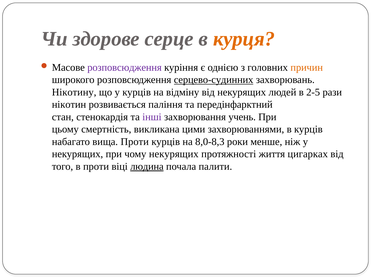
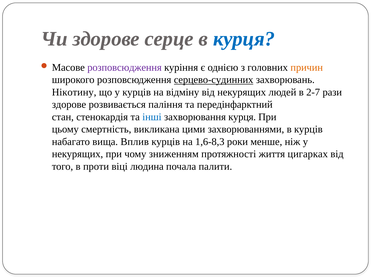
курця colour: orange -> blue (244, 39)
2-5: 2-5 -> 2-7 (313, 92)
нікотин: нікотин -> здорове (69, 105)
інші colour: purple -> blue (152, 117)
захворювання учень: учень -> курця (242, 117)
вища Проти: Проти -> Вплив (135, 142)
8,0-8,3: 8,0-8,3 -> 1,6-8,3 (210, 142)
чому некурящих: некурящих -> зниженням (174, 154)
людина underline: present -> none (147, 167)
